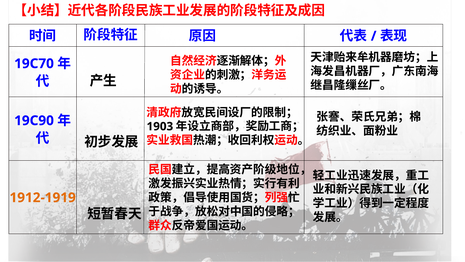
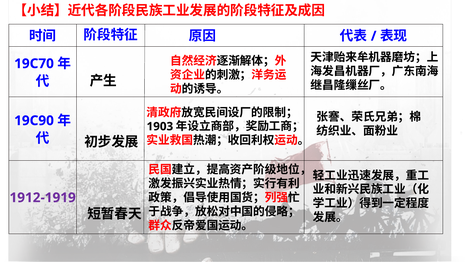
1912-1919 colour: orange -> purple (43, 197)
